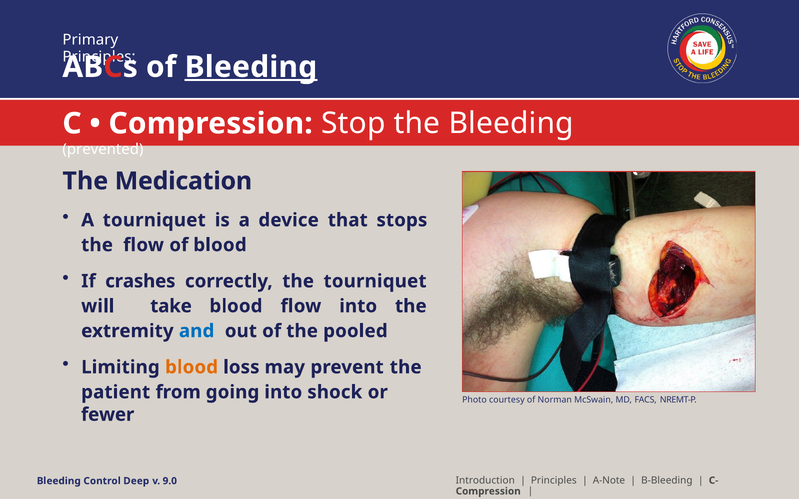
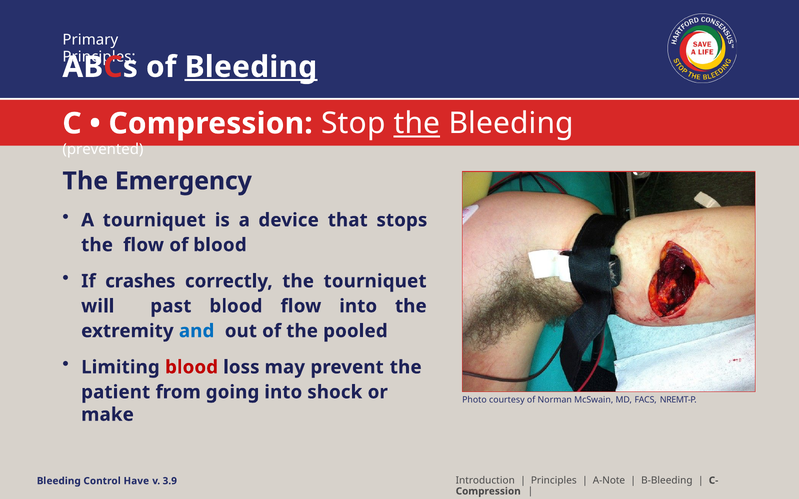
the underline: none -> present (417, 124)
Medication: Medication -> Emergency (183, 181)
take: take -> past (171, 306)
blood colour: orange -> red (192, 367)
fewer: fewer -> make (107, 415)
Deep: Deep -> Have (136, 481)
9.0: 9.0 -> 3.9 (170, 481)
